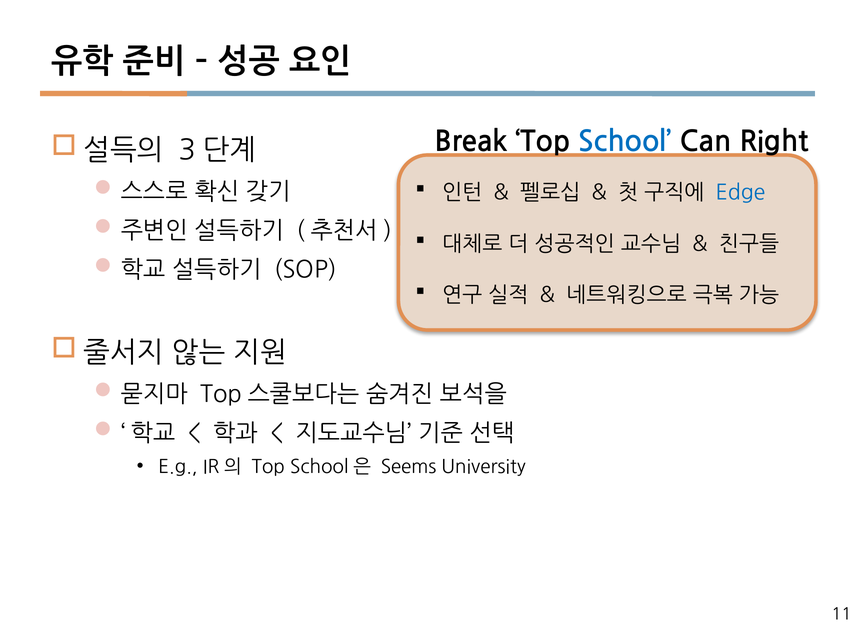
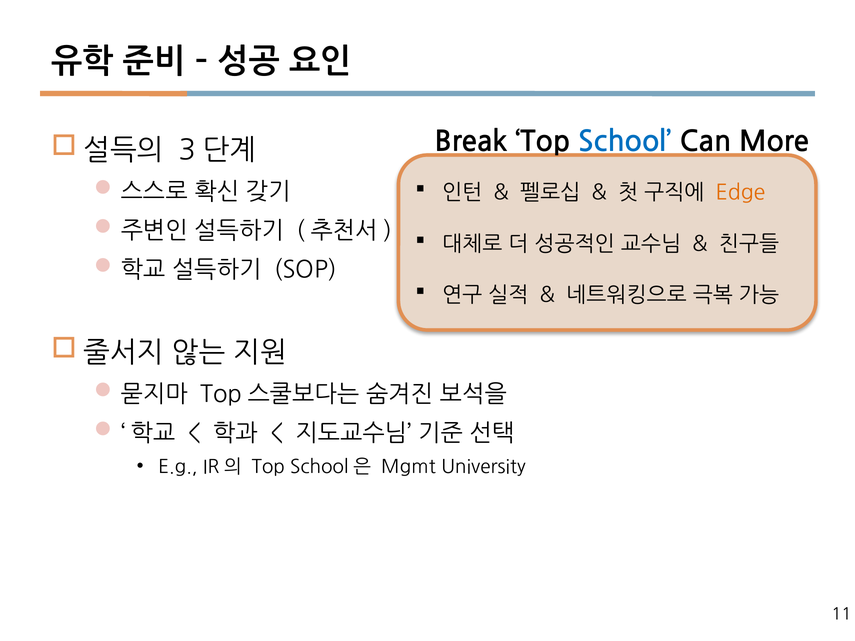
Right: Right -> More (774, 142)
Edge colour: blue -> orange (740, 193)
Seems: Seems -> Mgmt (408, 467)
